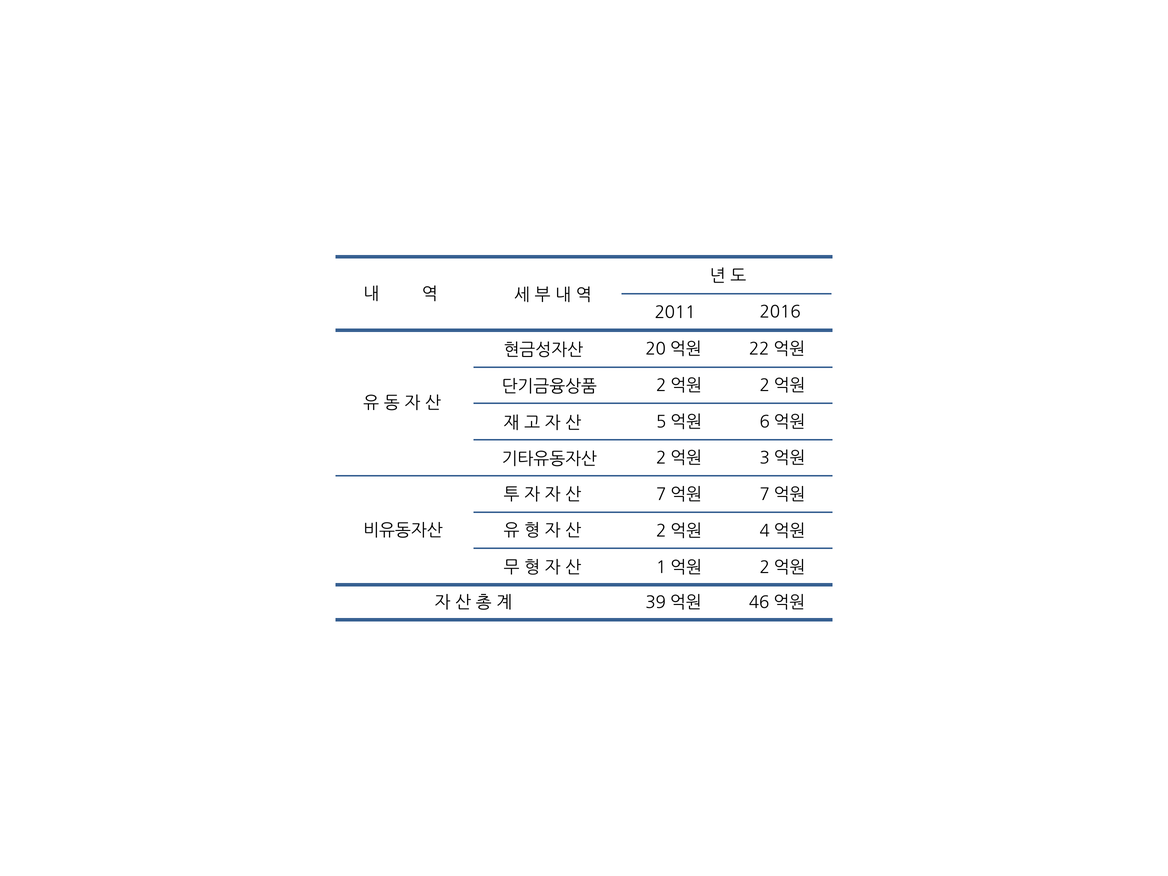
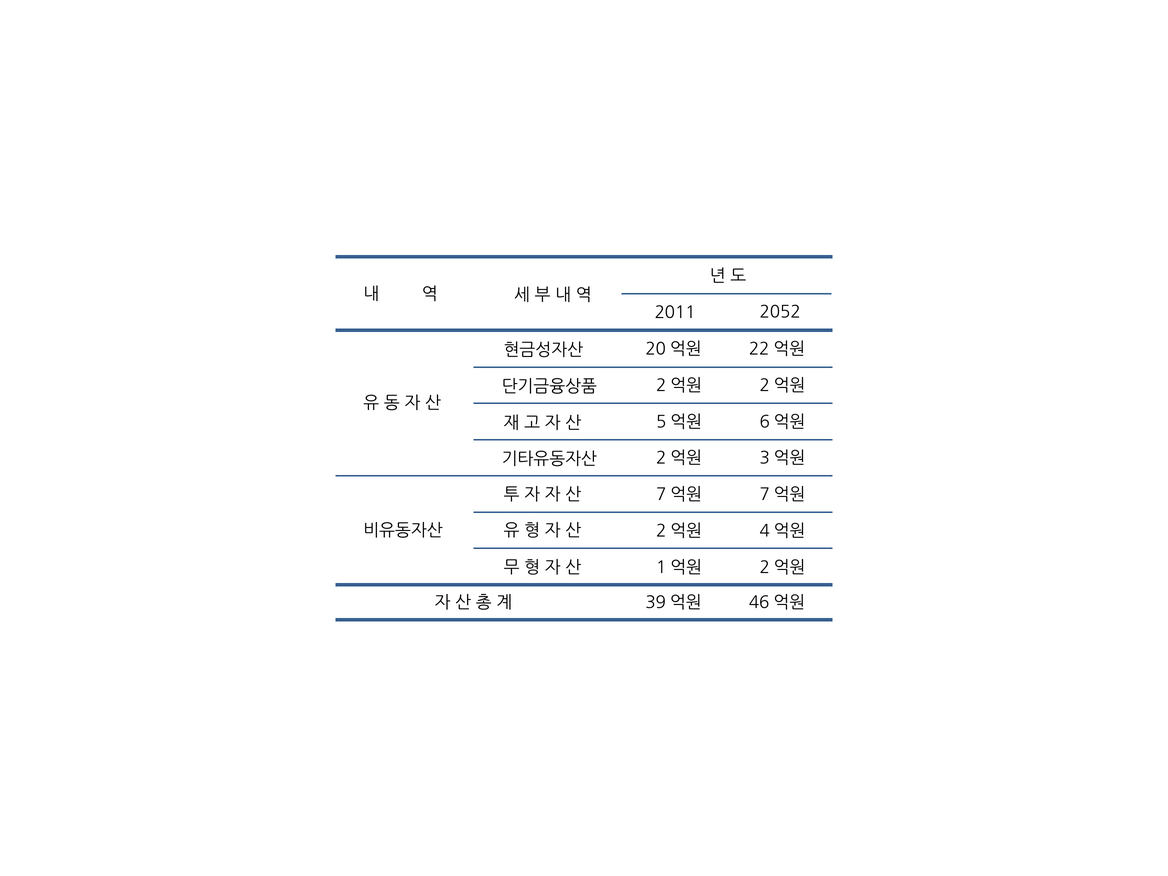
2016: 2016 -> 2052 (780, 312)
